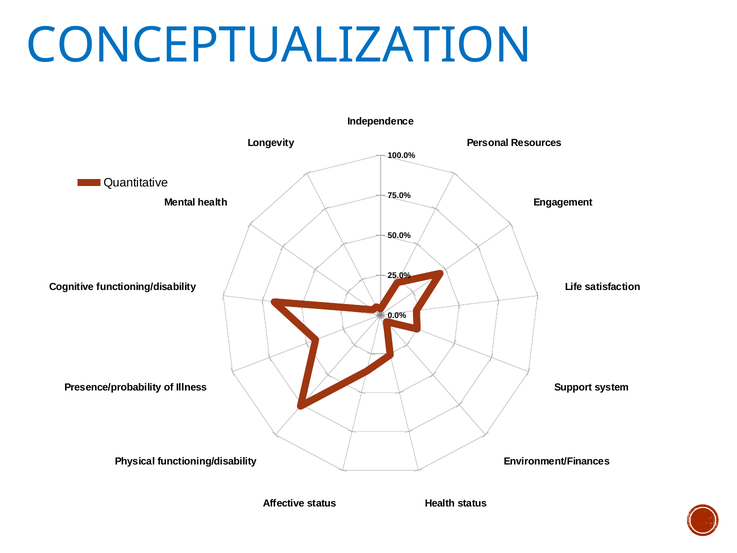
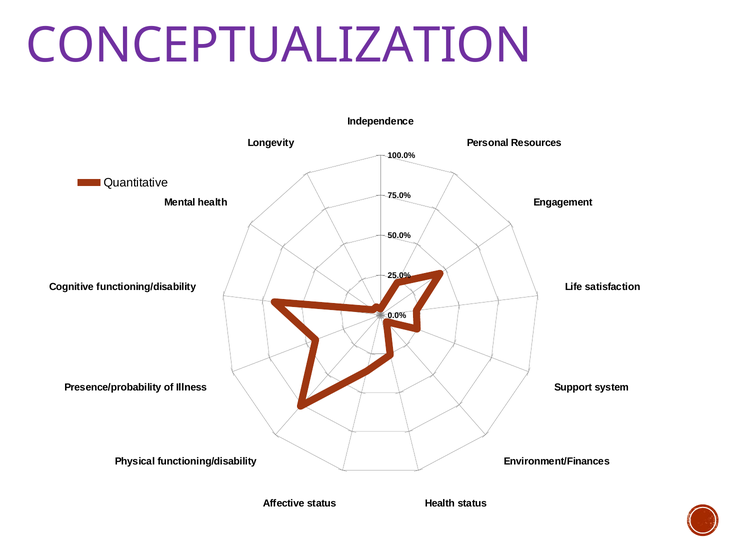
CONCEPTUALIZATION colour: blue -> purple (279, 46)
